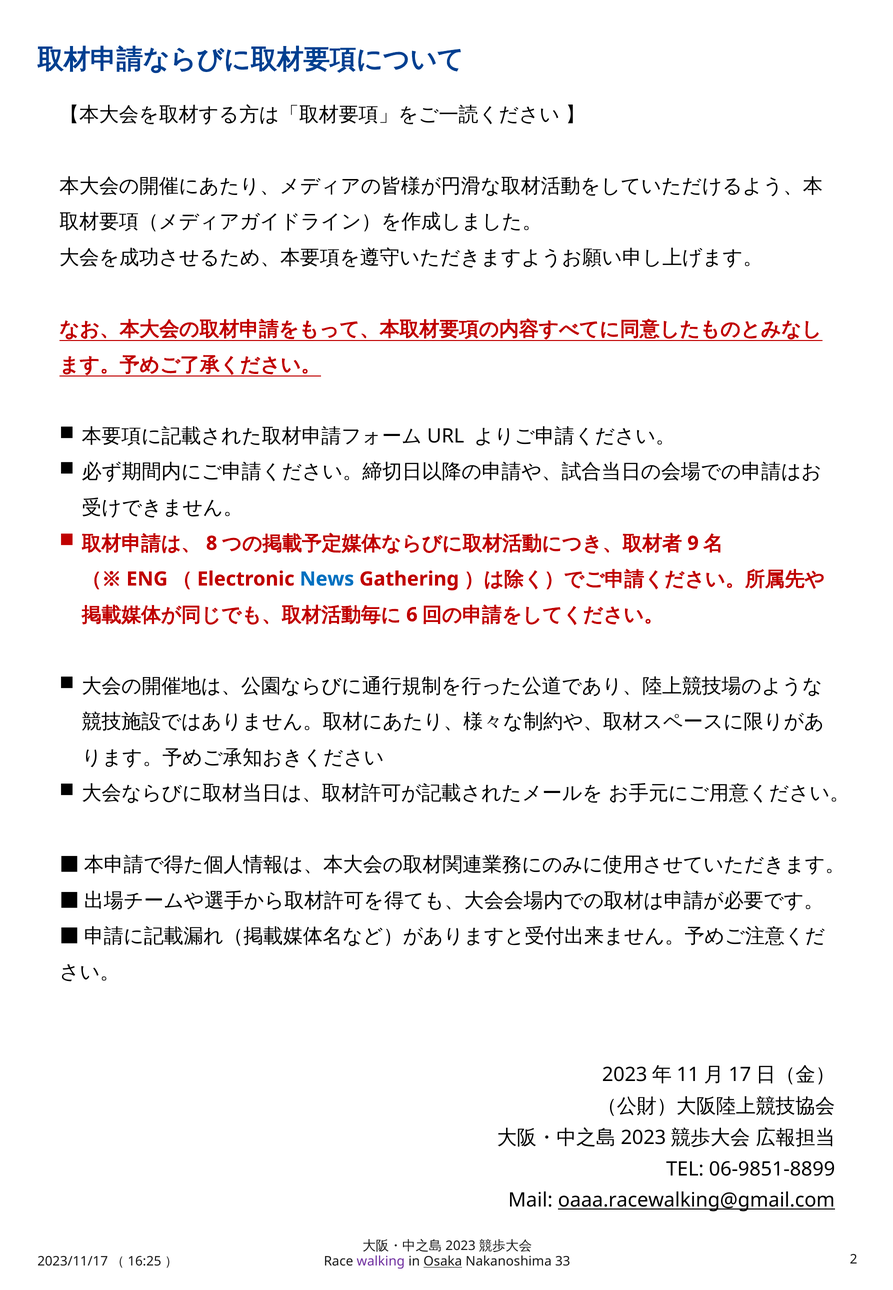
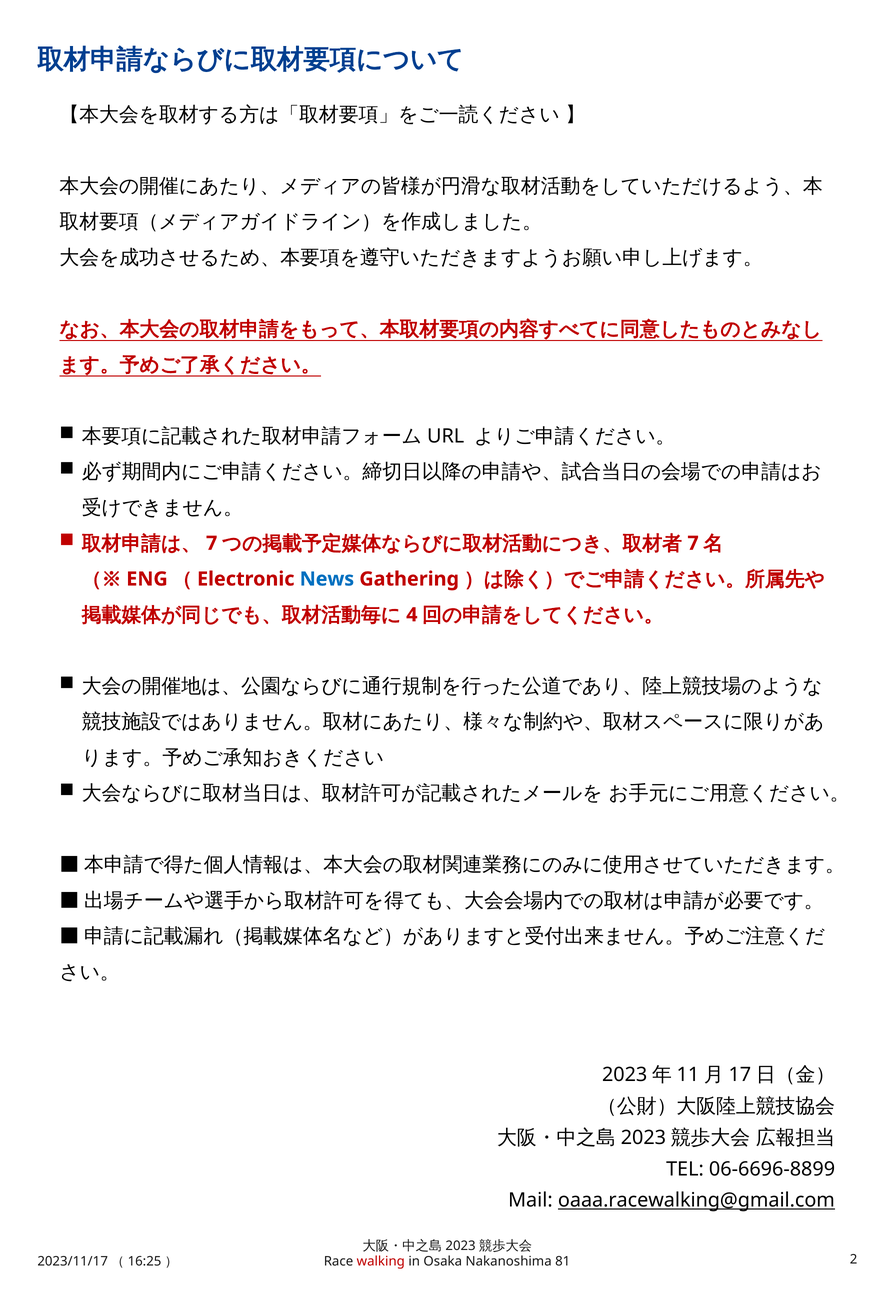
8: 8 -> 7 (212, 543)
9: 9 -> 7 (693, 543)
6: 6 -> 4 (412, 615)
06-9851-8899: 06-9851-8899 -> 06-6696-8899 (772, 1169)
walking colour: purple -> red (381, 1261)
Osaka underline: present -> none (443, 1261)
33: 33 -> 81 (563, 1261)
